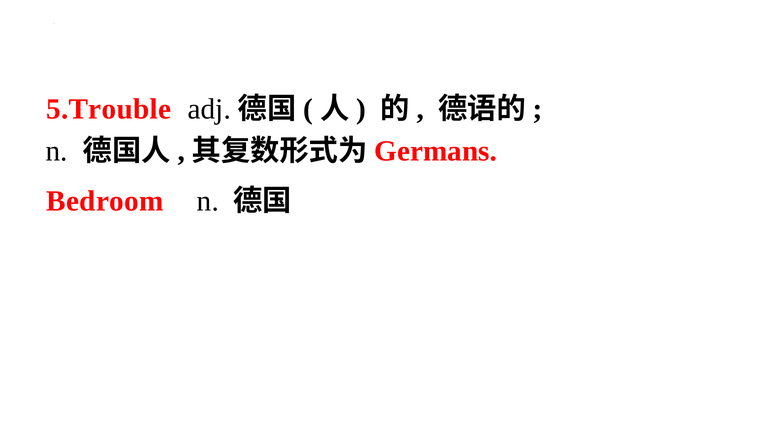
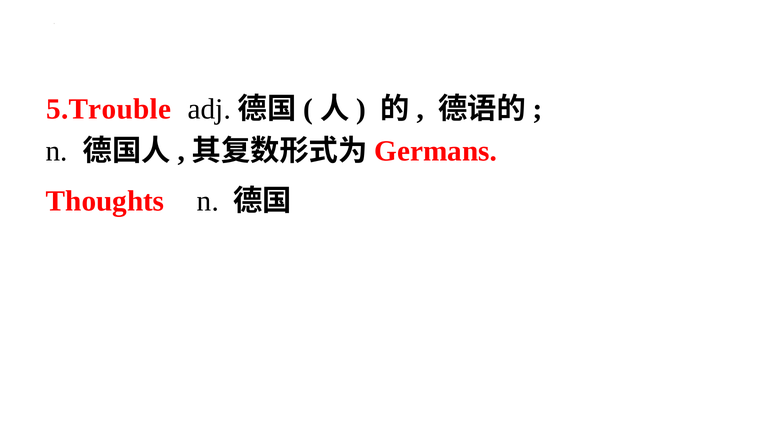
Bedroom: Bedroom -> Thoughts (105, 201)
